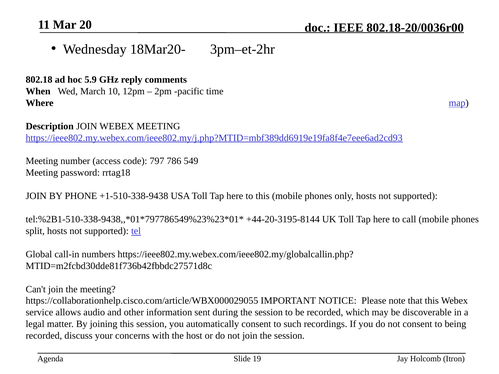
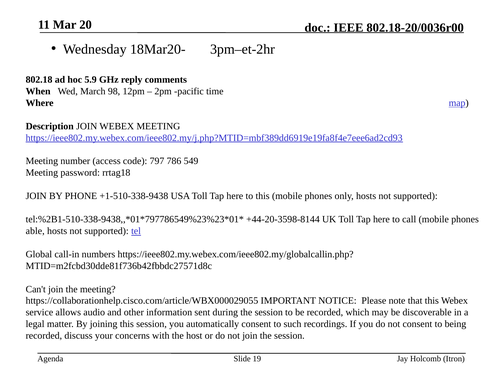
10: 10 -> 98 (114, 91)
+44-20-3195-8144: +44-20-3195-8144 -> +44-20-3598-8144 (283, 219)
split: split -> able (35, 231)
